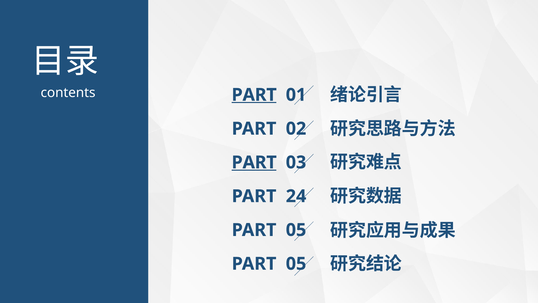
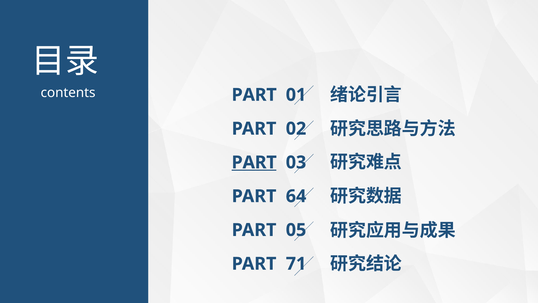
PART underline: present -> none (254, 95)
24: 24 -> 64 (296, 196)
05: 05 -> 71 (296, 263)
